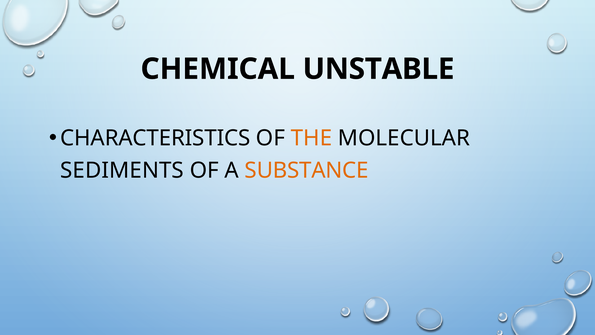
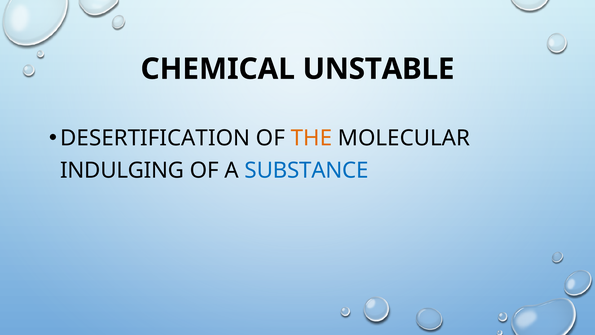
CHARACTERISTICS: CHARACTERISTICS -> DESERTIFICATION (155, 138)
SEDIMENTS: SEDIMENTS -> INDULGING (122, 170)
SUBSTANCE colour: orange -> blue (307, 170)
